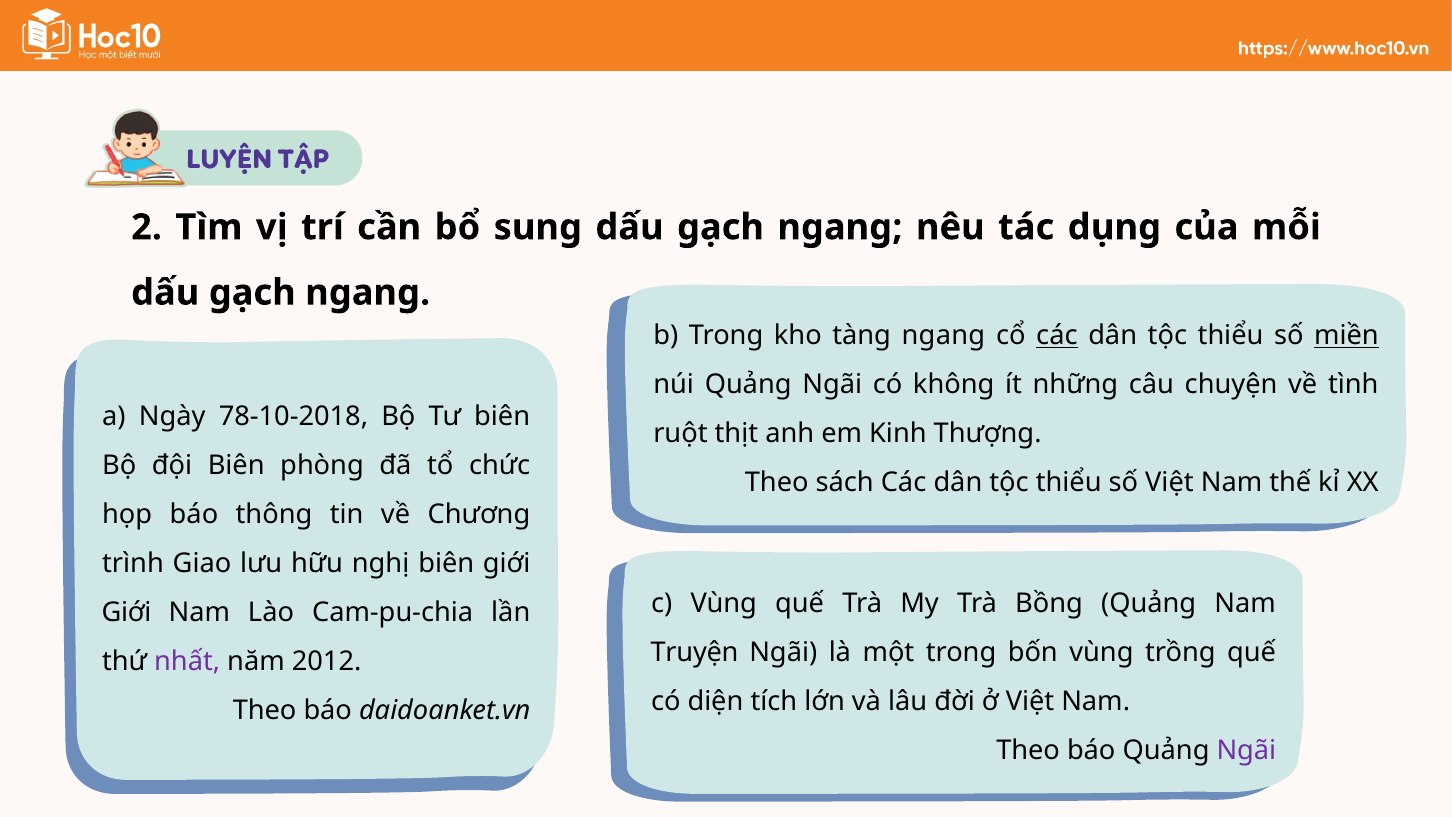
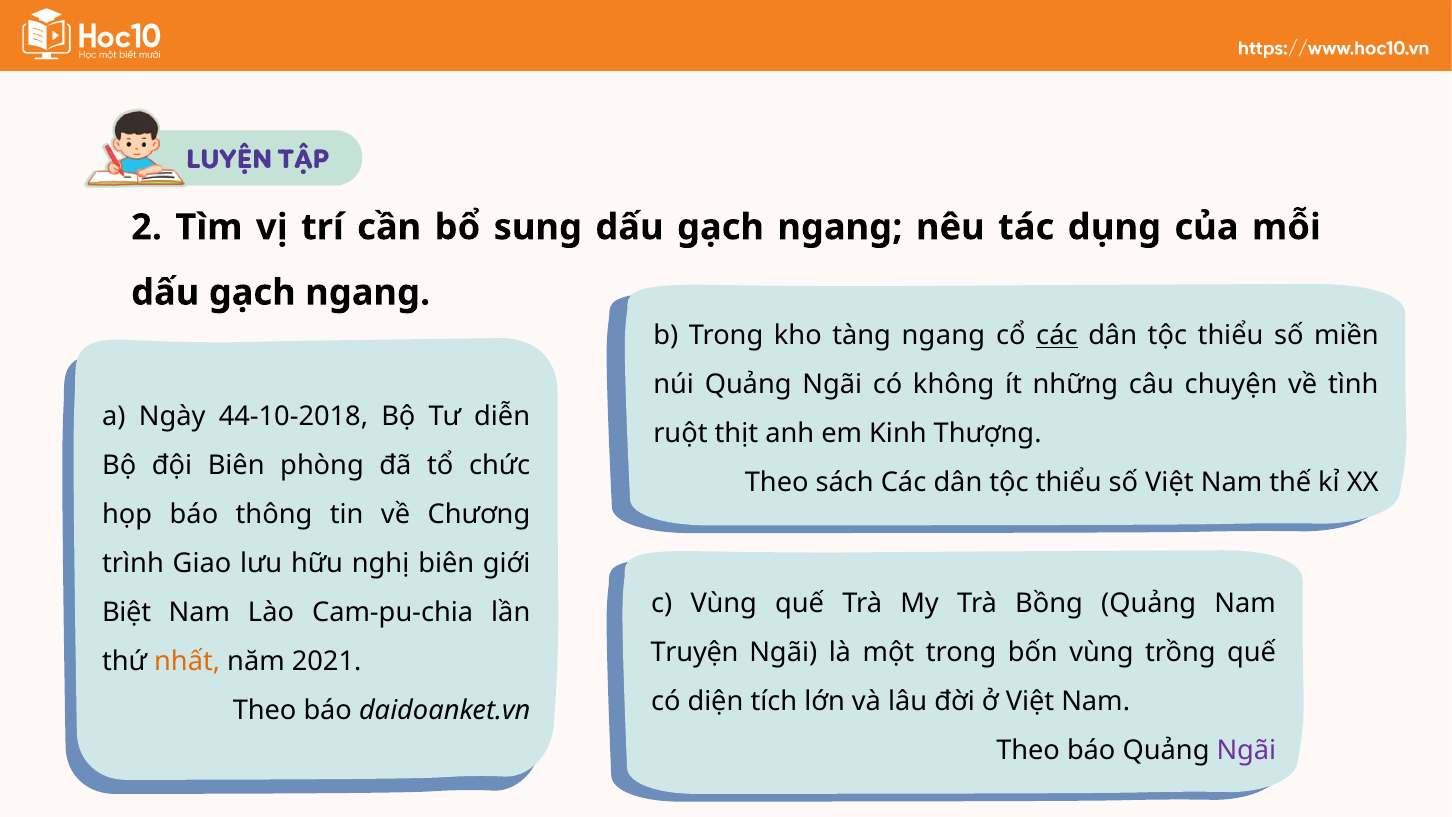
miền underline: present -> none (1346, 336)
78-10-2018: 78-10-2018 -> 44-10-2018 (293, 417)
Tư biên: biên -> diễn (502, 417)
Giới: Giới -> Biệt (127, 613)
nhất colour: purple -> orange (187, 662)
2012: 2012 -> 2021 (327, 662)
